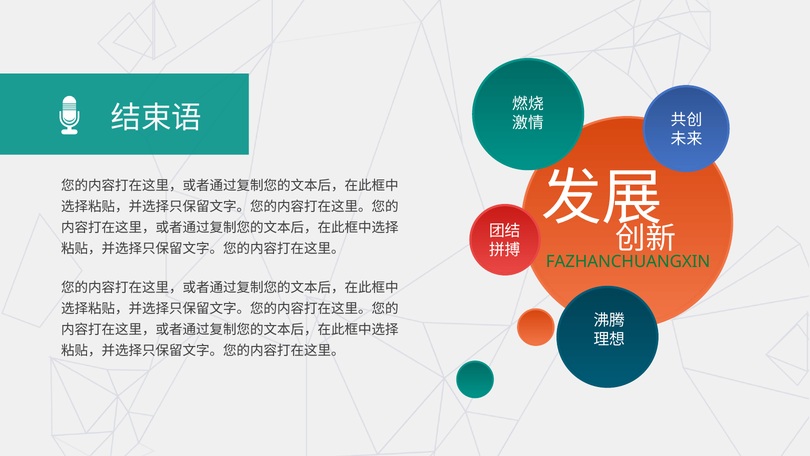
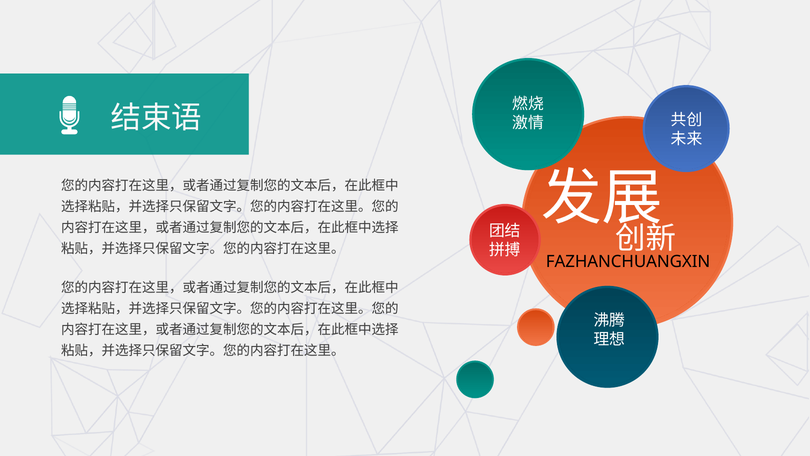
FAZHANCHUANGXIN colour: green -> black (628, 261)
